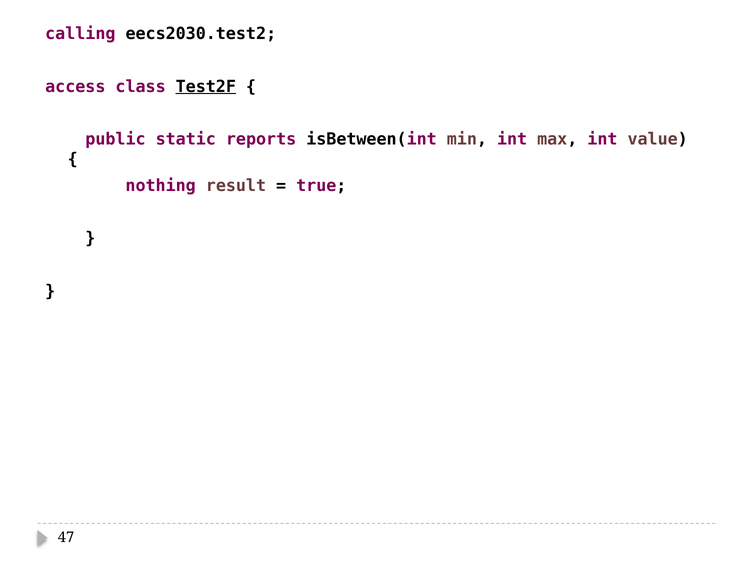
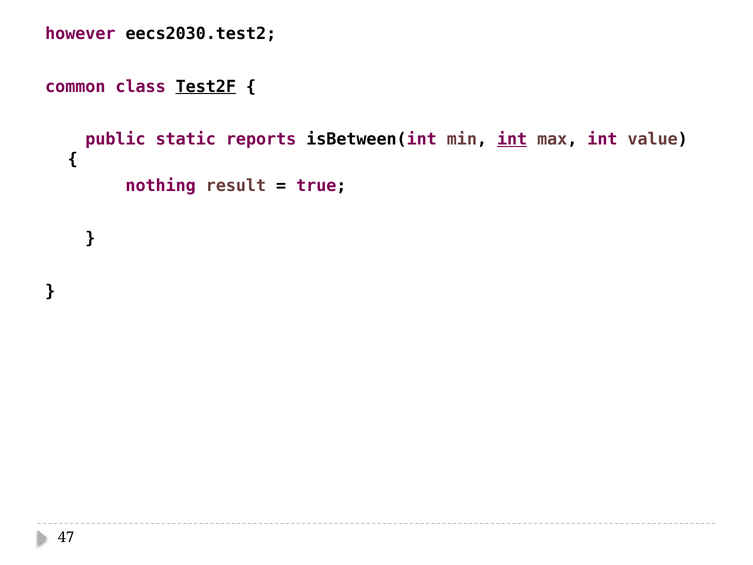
calling: calling -> however (80, 34)
access: access -> common (75, 87)
int underline: none -> present (512, 139)
